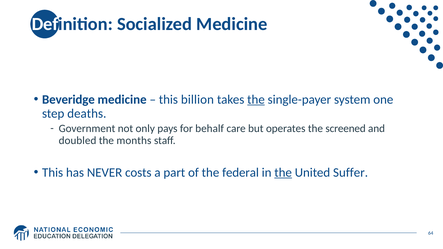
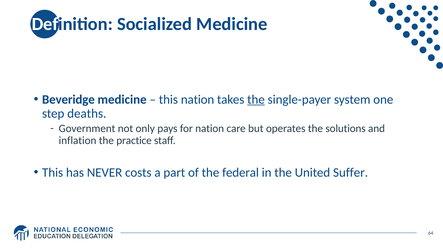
this billion: billion -> nation (198, 100)
for behalf: behalf -> nation (210, 129)
screened: screened -> solutions (346, 129)
doubled: doubled -> inflation (78, 141)
months: months -> practice (134, 141)
the underline: present -> none (283, 173)
